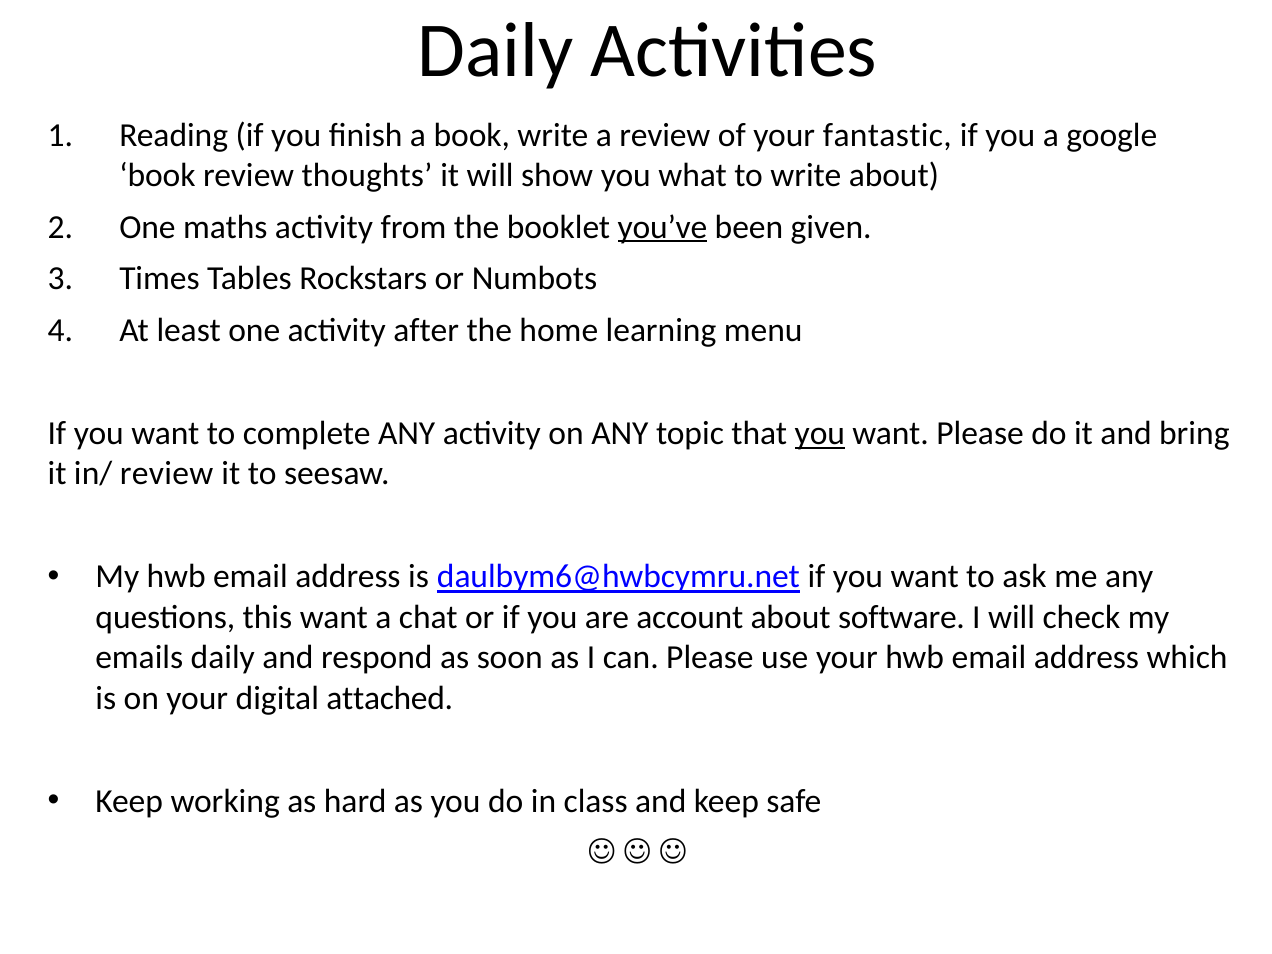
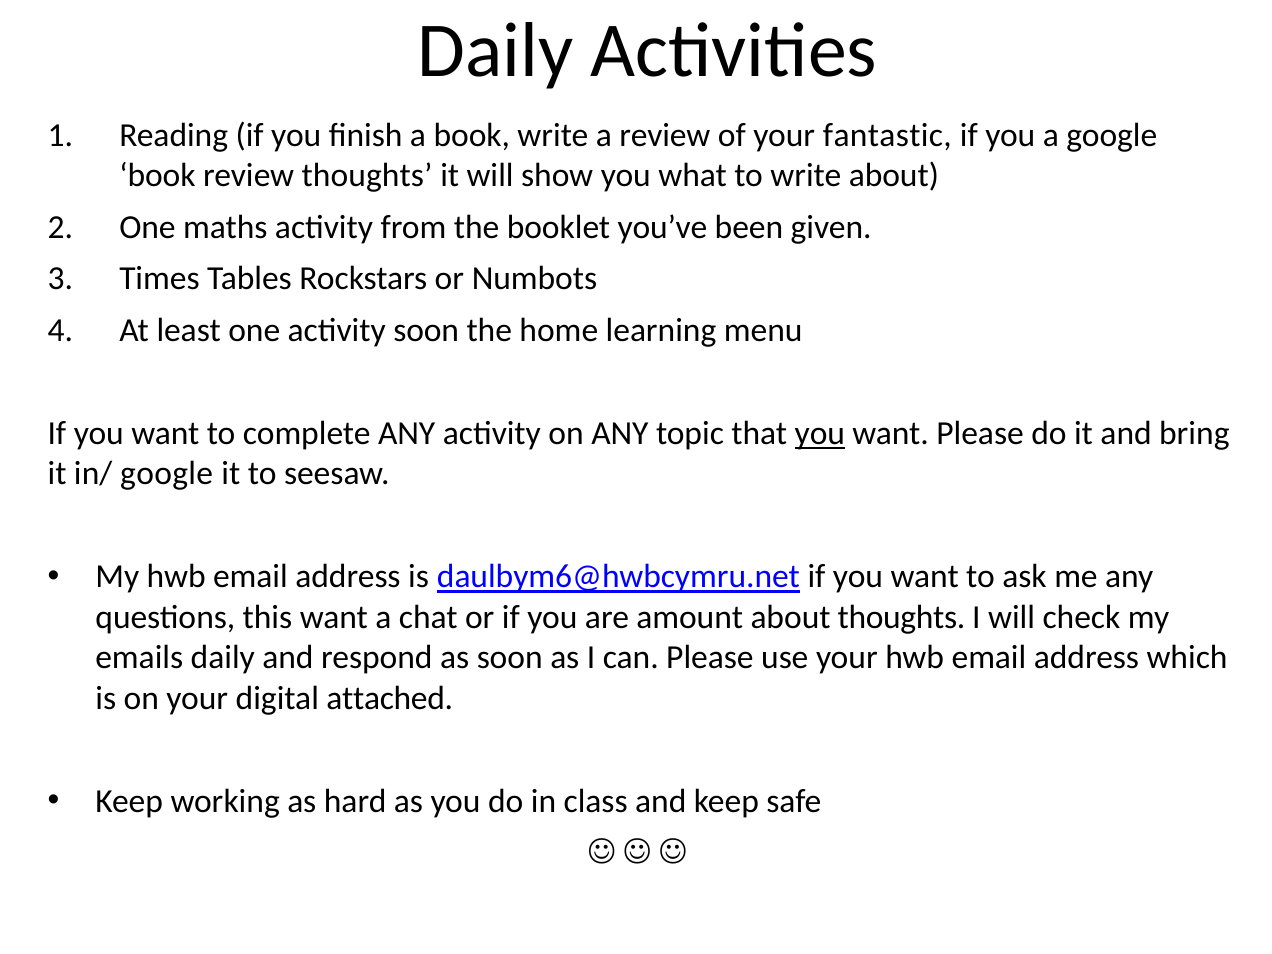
you’ve underline: present -> none (663, 227)
activity after: after -> soon (426, 330)
in/ review: review -> google (167, 474)
account: account -> amount (690, 618)
about software: software -> thoughts (902, 618)
